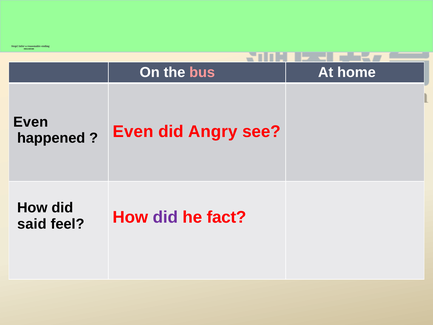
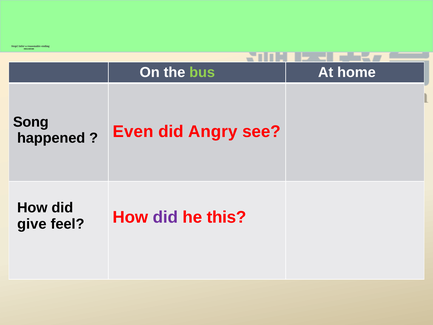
bus colour: pink -> light green (202, 72)
Even: Even -> Song (31, 122)
said: said -> give (32, 224)
fact: fact -> this (226, 217)
